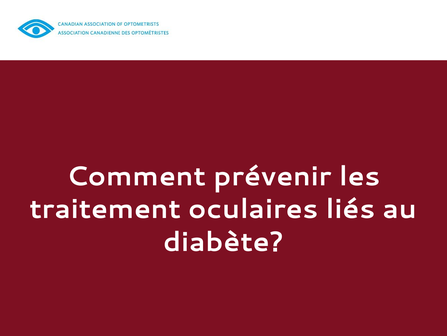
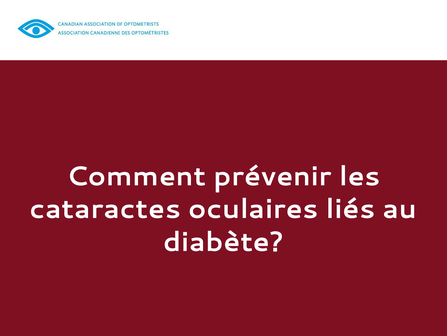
traitement: traitement -> cataractes (105, 209)
